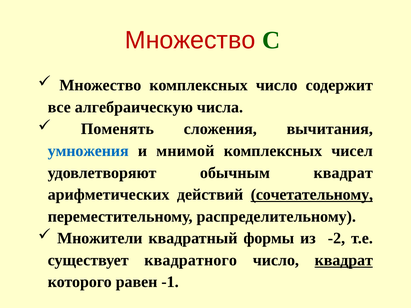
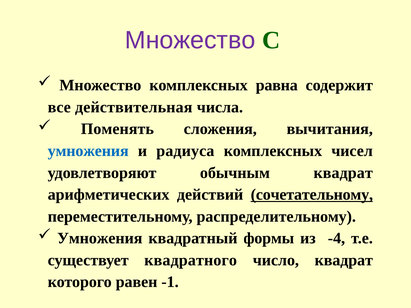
Множество colour: red -> purple (190, 40)
комплексных число: число -> равна (277, 85)
алгебраическую: алгебраическую -> действительная (134, 107)
мнимой: мнимой -> радиуса (185, 151)
Множители: Множители -> Умножения (100, 239)
-2: -2 -> -4 (336, 239)
квадрат underline: present -> none (344, 260)
